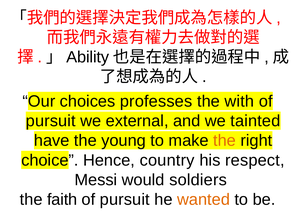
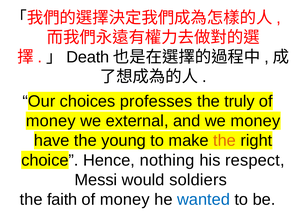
Ability: Ability -> Death (88, 57)
with: with -> truly (239, 101)
pursuit: pursuit -> money (51, 121)
we tainted: tainted -> money (255, 121)
country: country -> nothing (167, 160)
pursuit: pursuit -> money (125, 200)
wanted colour: orange -> blue (204, 200)
